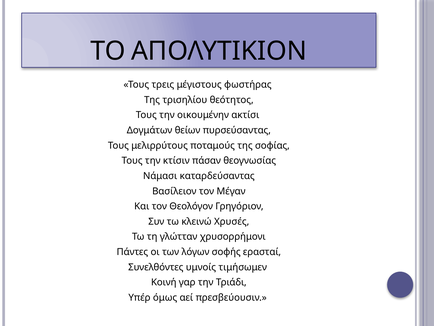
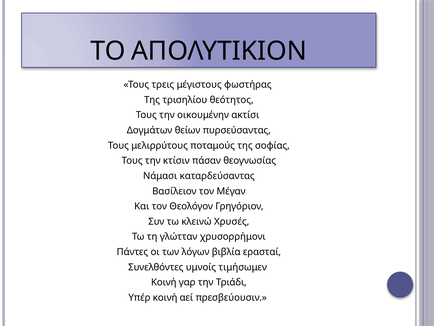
σοφής: σοφής -> βιβλία (226, 252)
Υπέρ όμως: όμως -> κοινή (165, 297)
